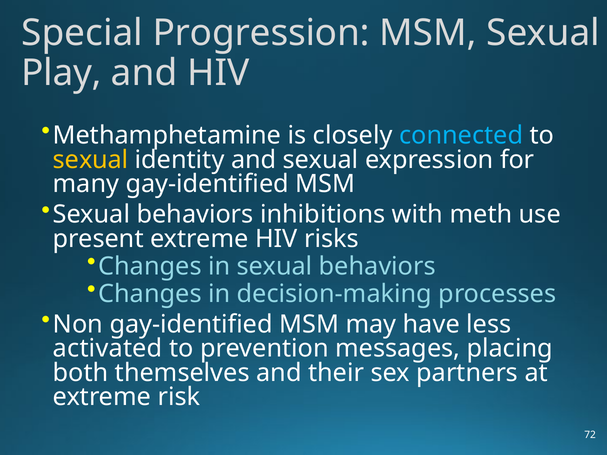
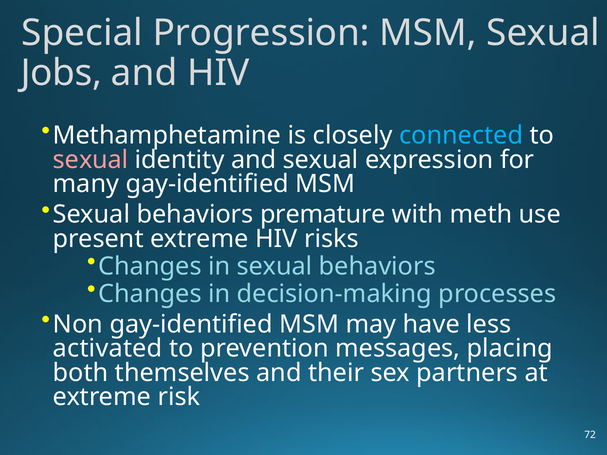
Play: Play -> Jobs (61, 73)
sexual colour: yellow -> pink (91, 160)
inhibitions: inhibitions -> premature (323, 215)
